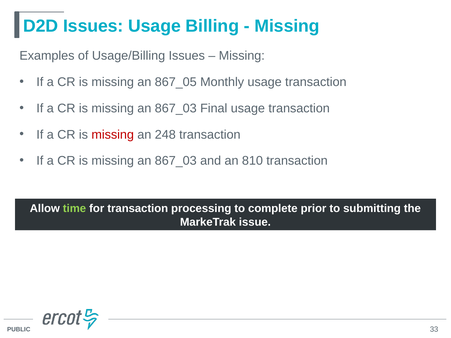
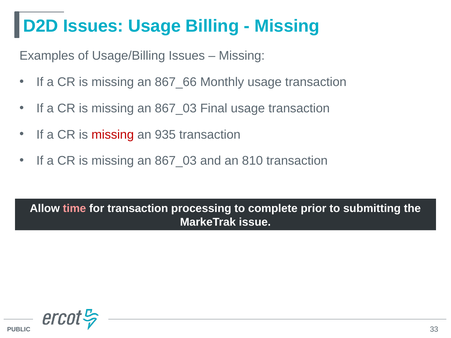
867_05: 867_05 -> 867_66 (176, 82)
248: 248 -> 935 (165, 135)
time colour: light green -> pink (74, 209)
